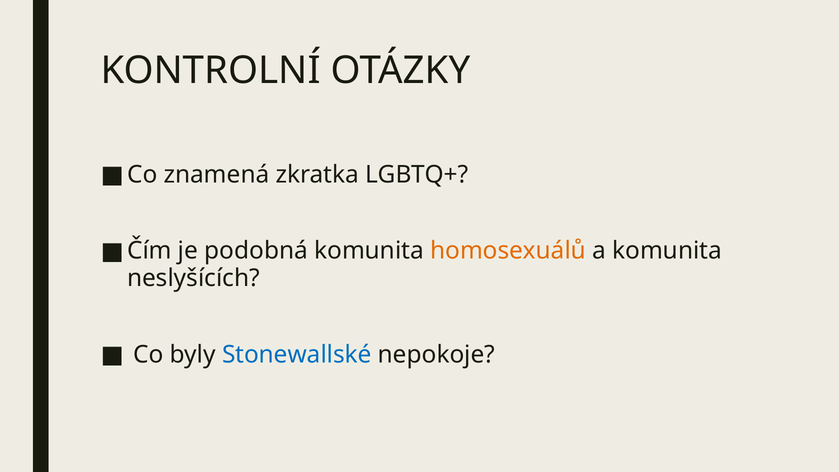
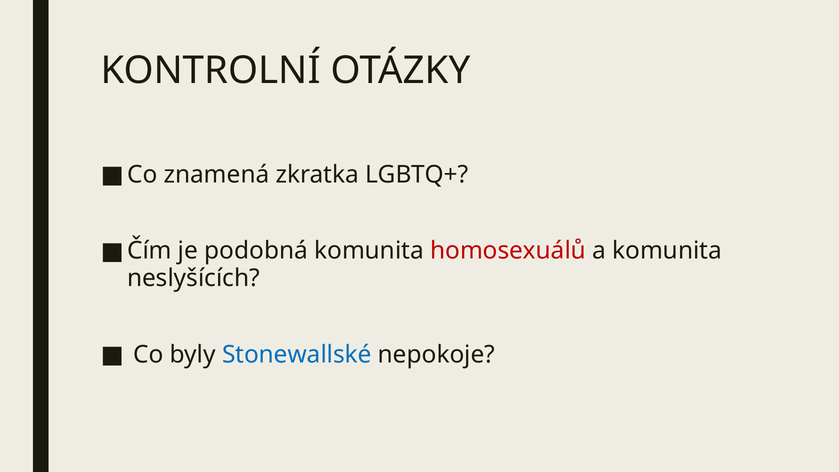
homosexuálů colour: orange -> red (508, 251)
